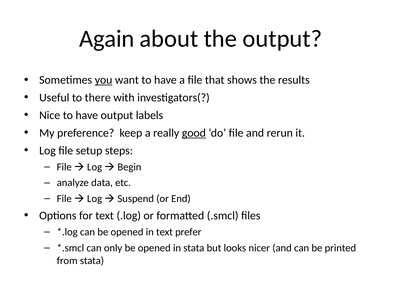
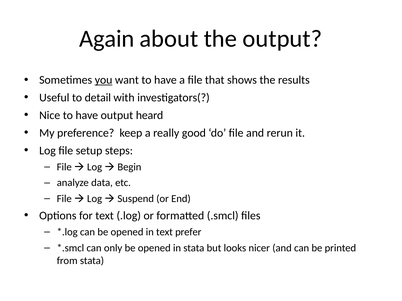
there: there -> detail (98, 98)
labels: labels -> heard (150, 116)
good underline: present -> none (194, 133)
